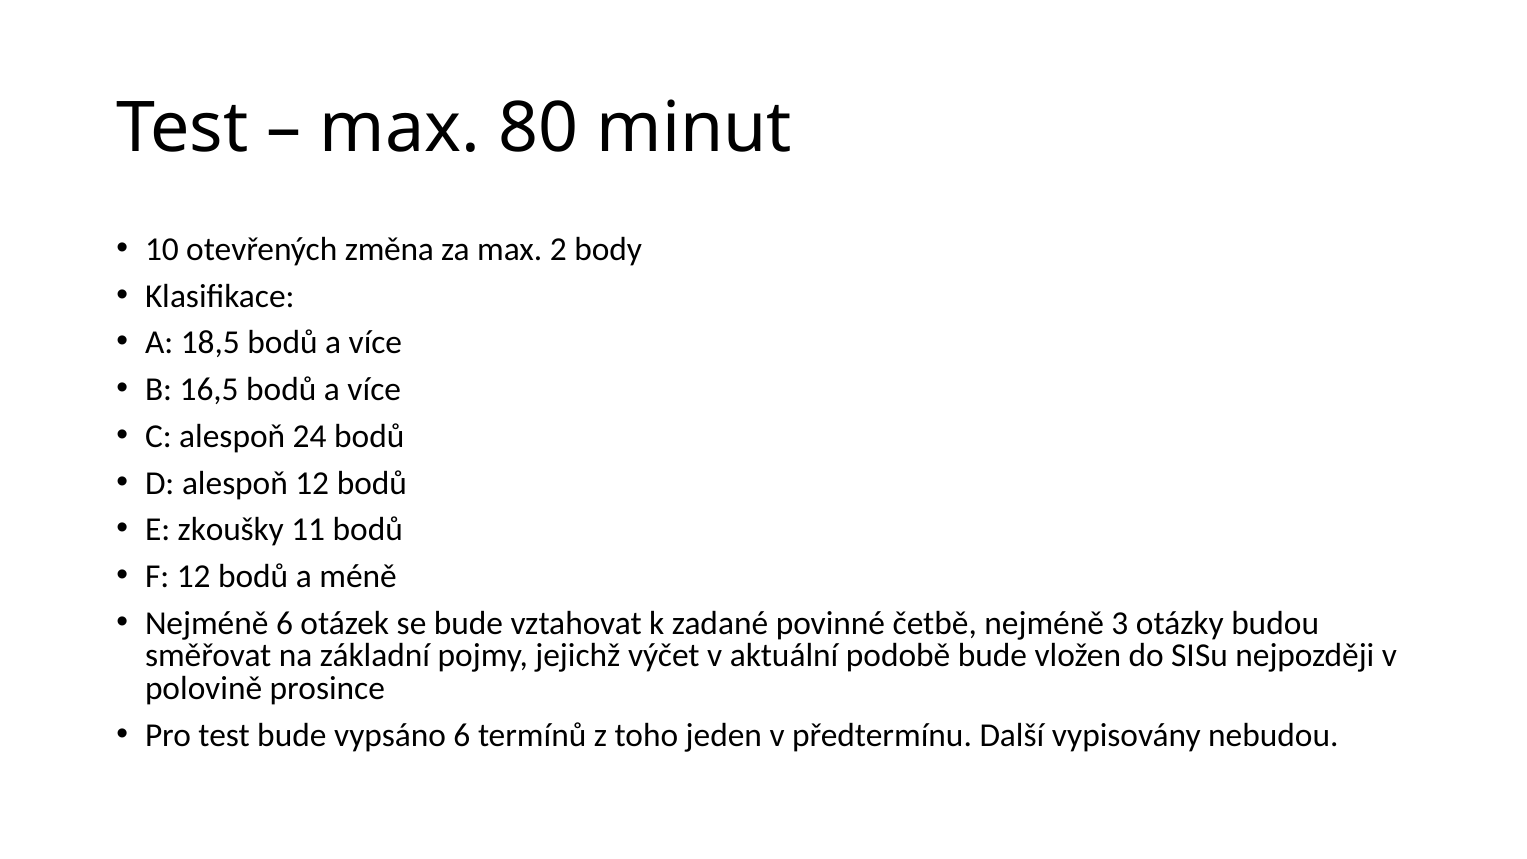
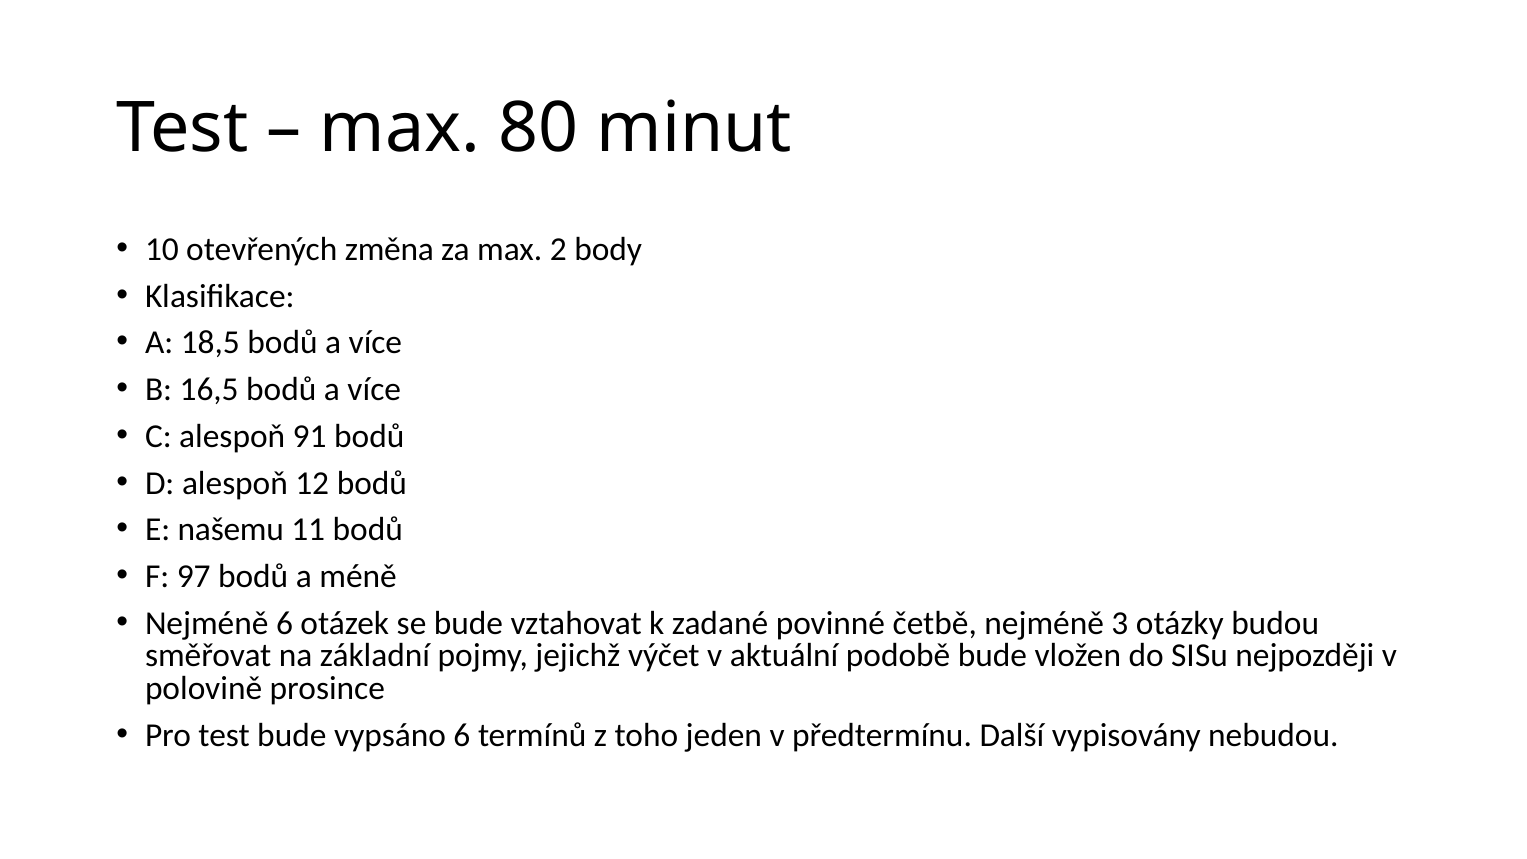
24: 24 -> 91 (310, 436)
zkoušky: zkoušky -> našemu (231, 530)
F 12: 12 -> 97 (194, 577)
